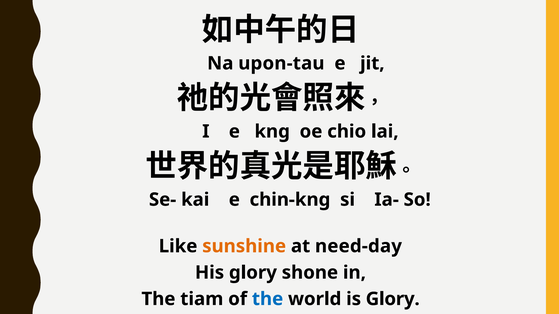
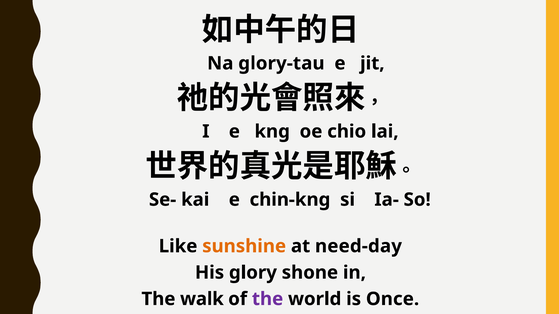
upon-tau: upon-tau -> glory-tau (281, 63)
tiam: tiam -> walk (202, 299)
the colour: blue -> purple (268, 299)
is Glory: Glory -> Once (393, 299)
